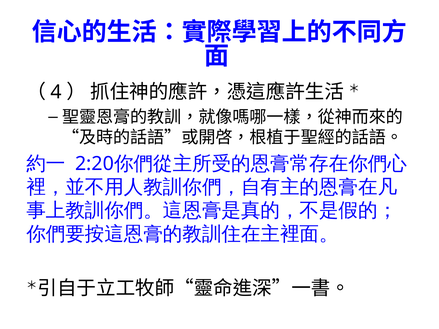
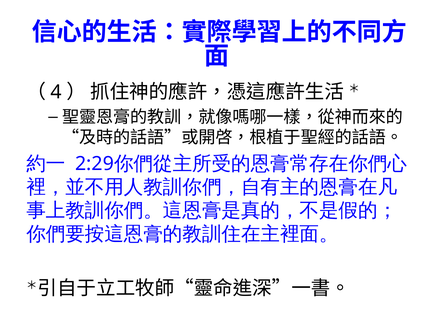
2:20: 2:20 -> 2:29 (95, 164)
